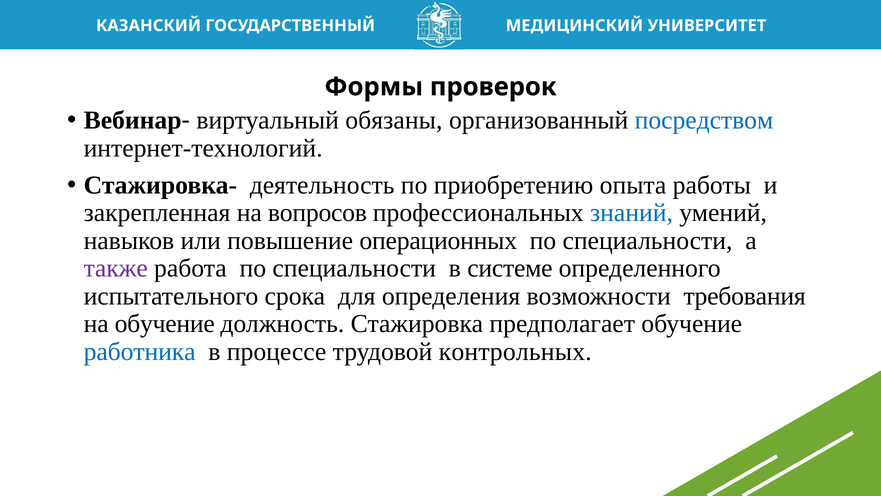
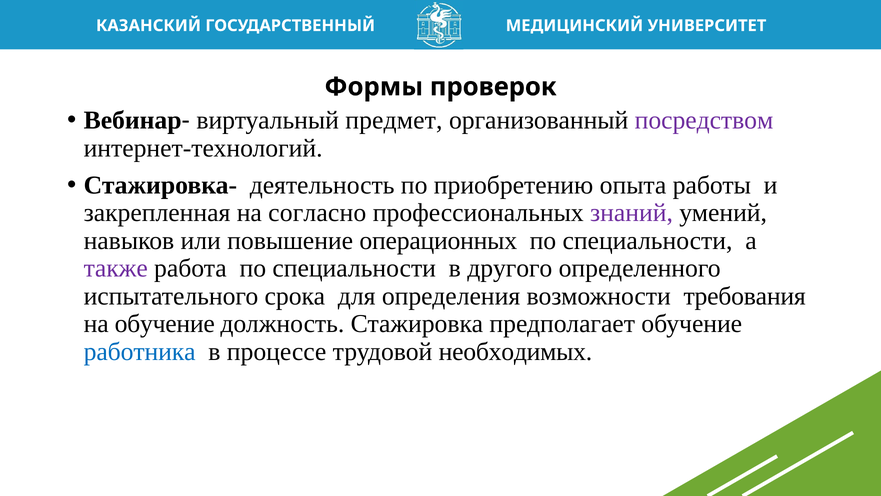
обязаны: обязаны -> предмет (394, 120)
посредством colour: blue -> purple (704, 120)
вопросов: вопросов -> согласно (317, 213)
знаний colour: blue -> purple (632, 213)
системе: системе -> другого (510, 268)
контрольных: контрольных -> необходимых (515, 351)
